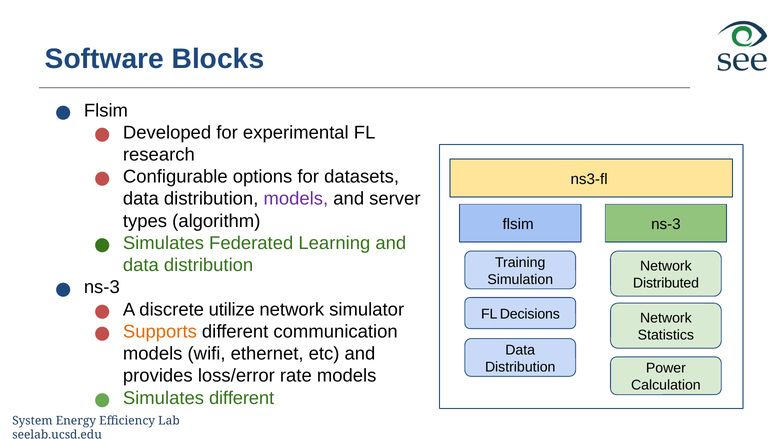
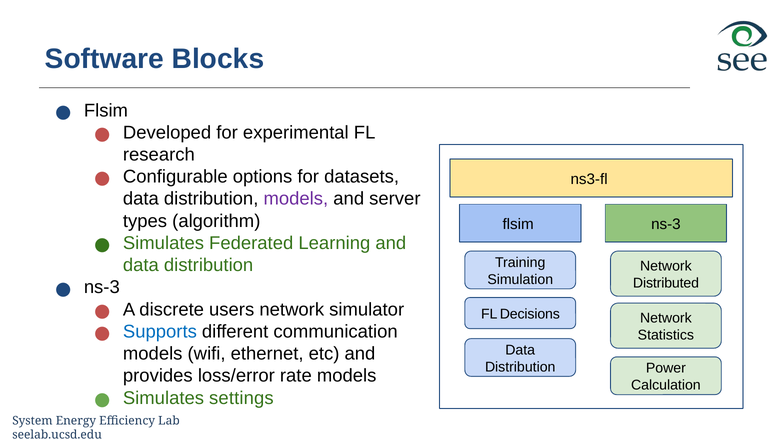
utilize: utilize -> users (232, 310)
Supports colour: orange -> blue (160, 332)
Simulates different: different -> settings (241, 398)
